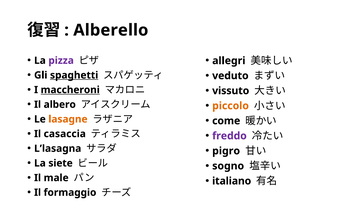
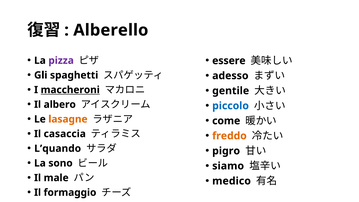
allegri: allegri -> essere (229, 61)
spaghetti underline: present -> none (74, 75)
veduto: veduto -> adesso (230, 76)
vissuto: vissuto -> gentile (231, 91)
piccolo colour: orange -> blue (231, 106)
freddo colour: purple -> orange (229, 136)
L’lasagna: L’lasagna -> L’quando (58, 148)
siete: siete -> sono (61, 163)
sogno: sogno -> siamo (228, 166)
italiano: italiano -> medico (232, 181)
